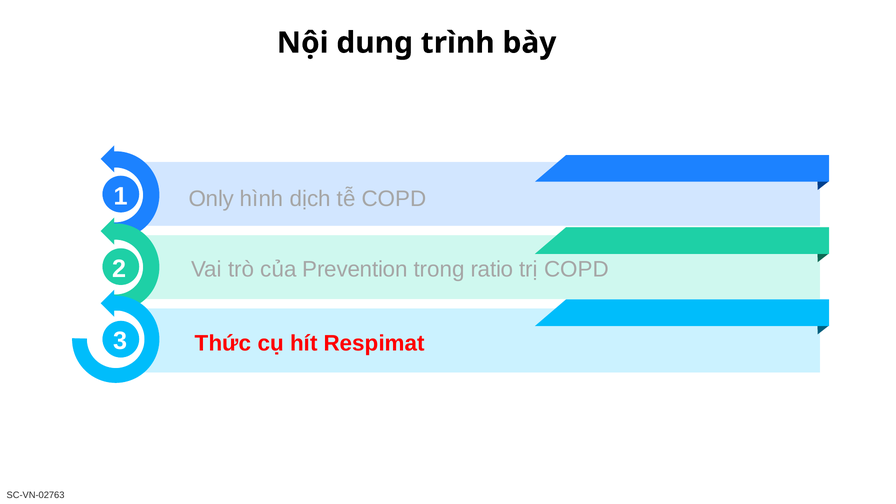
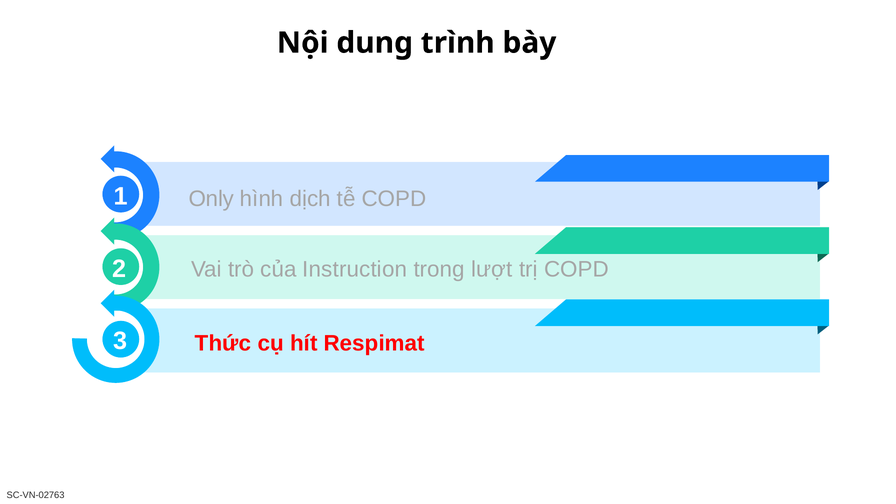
Prevention: Prevention -> Instruction (355, 269)
ratio: ratio -> lượt (492, 269)
